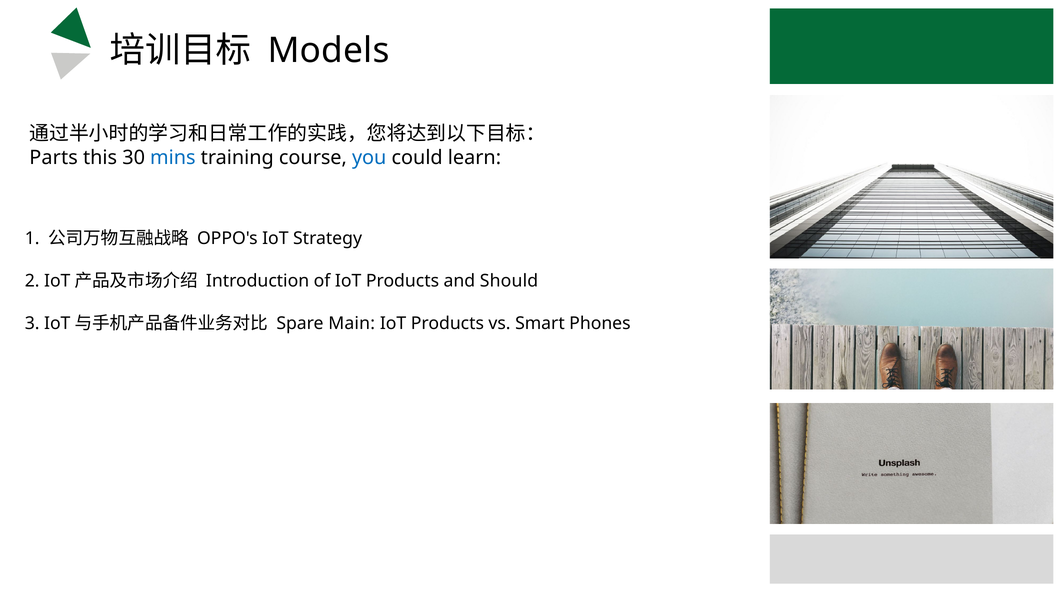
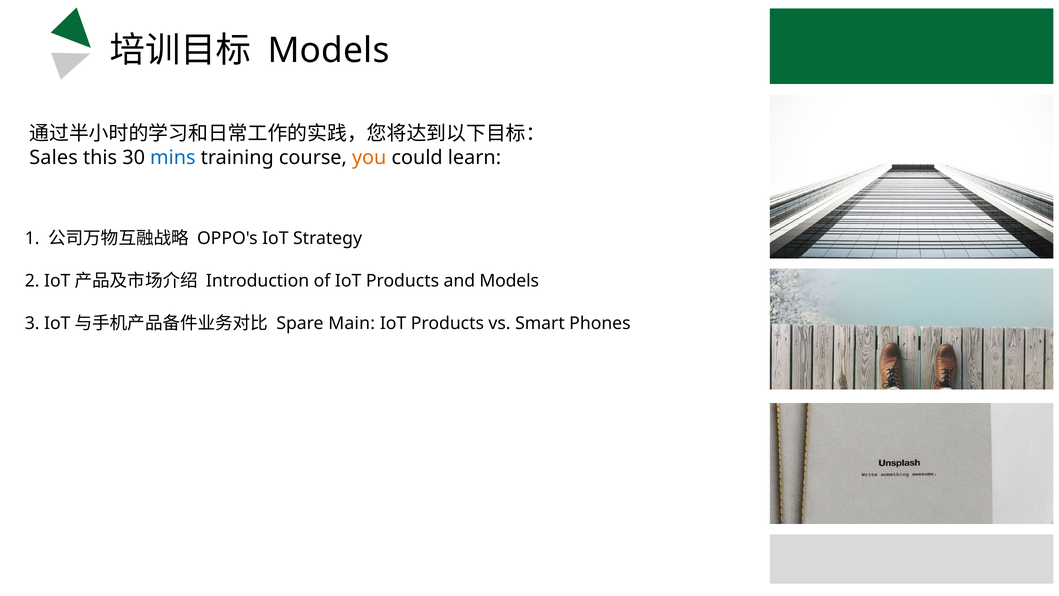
Parts: Parts -> Sales (54, 157)
you colour: blue -> orange (369, 157)
and Should: Should -> Models (509, 281)
